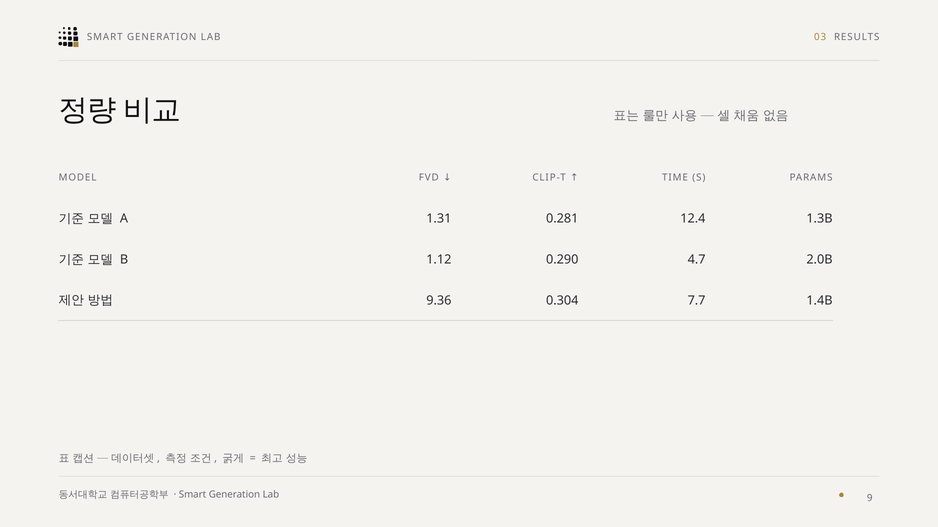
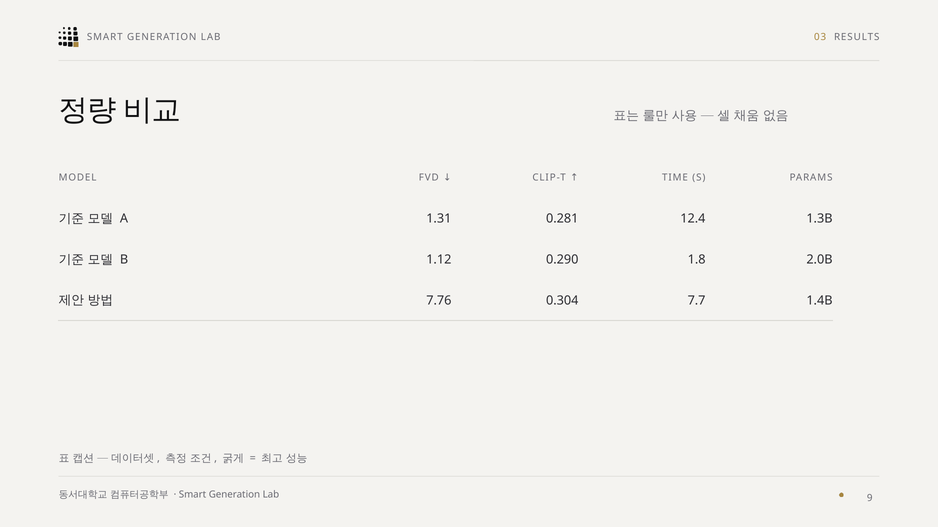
4.7: 4.7 -> 1.8 (697, 260)
9.36: 9.36 -> 7.76 (439, 301)
